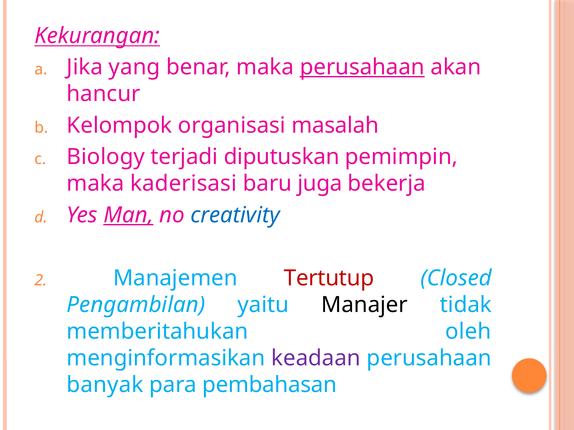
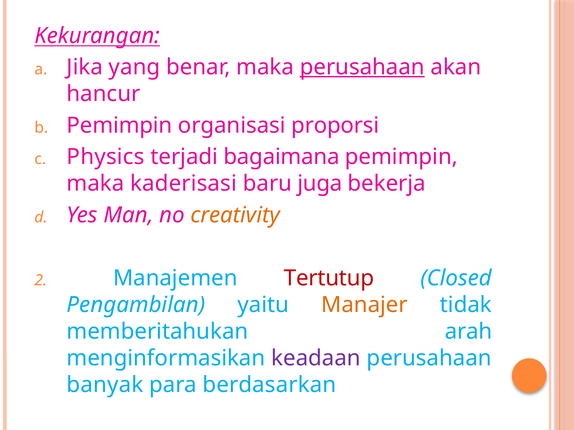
Kelompok: Kelompok -> Pemimpin (119, 125)
masalah: masalah -> proporsi (335, 125)
Biology: Biology -> Physics (106, 157)
diputuskan: diputuskan -> bagaimana (282, 157)
Man underline: present -> none (128, 215)
creativity colour: blue -> orange (235, 215)
Manajer colour: black -> orange (364, 305)
oleh: oleh -> arah (468, 332)
pembahasan: pembahasan -> berdasarkan (269, 385)
